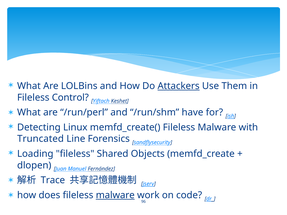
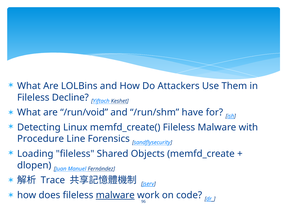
Attackers underline: present -> none (179, 86)
Control: Control -> Decline (70, 98)
/run/perl: /run/perl -> /run/void (84, 113)
Truncated: Truncated -> Procedure (41, 139)
